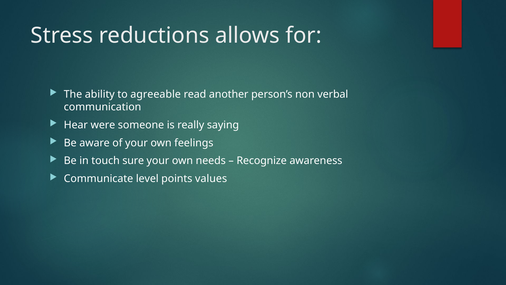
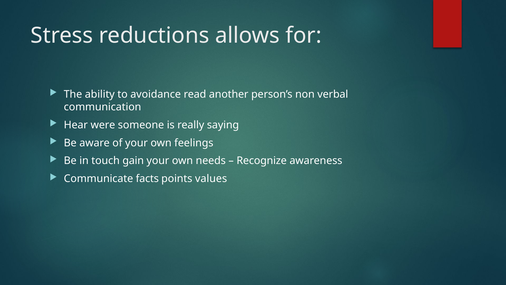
agreeable: agreeable -> avoidance (156, 94)
sure: sure -> gain (133, 161)
level: level -> facts (147, 179)
